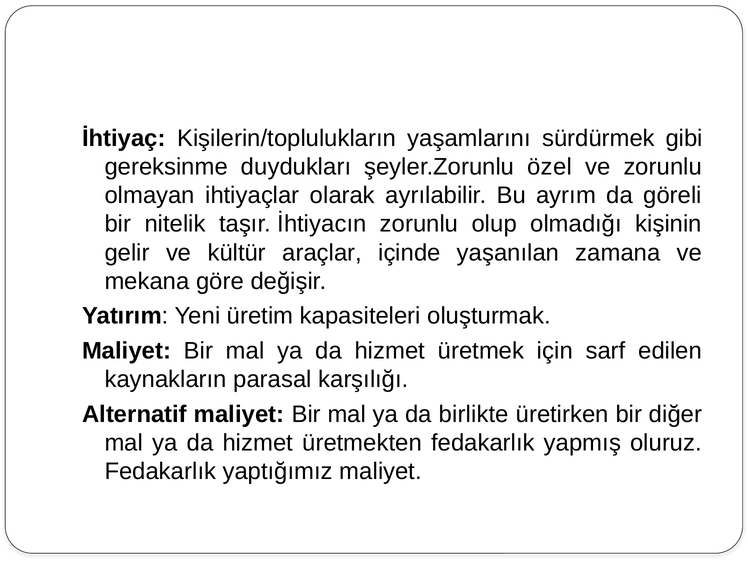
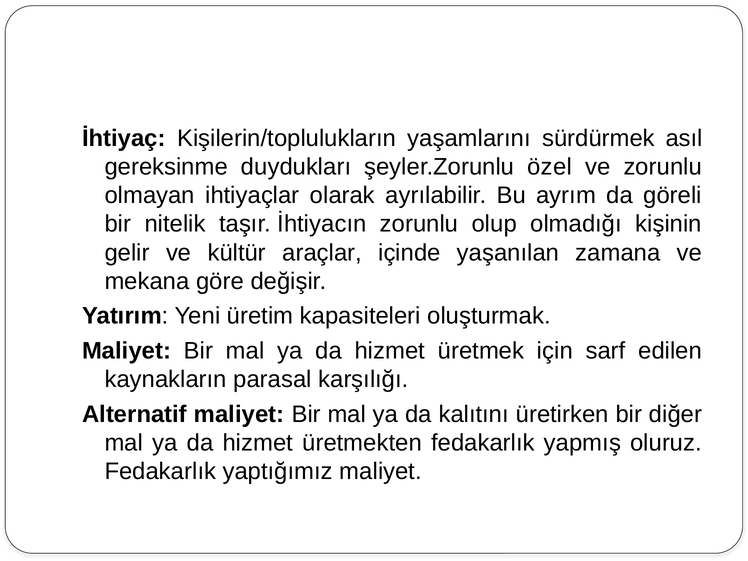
gibi: gibi -> asıl (684, 138)
birlikte: birlikte -> kalıtını (474, 414)
